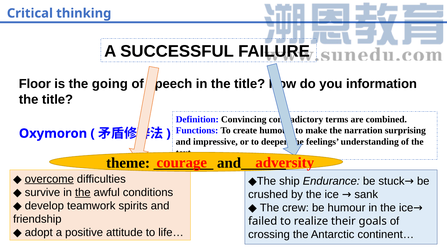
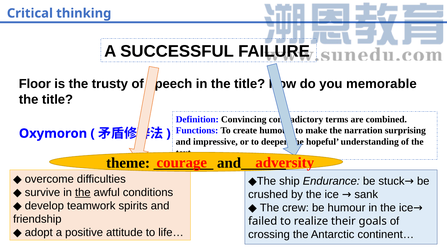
going: going -> trusty (110, 84)
information: information -> memorable (381, 84)
feelings: feelings -> hopeful (323, 142)
overcome underline: present -> none (49, 179)
